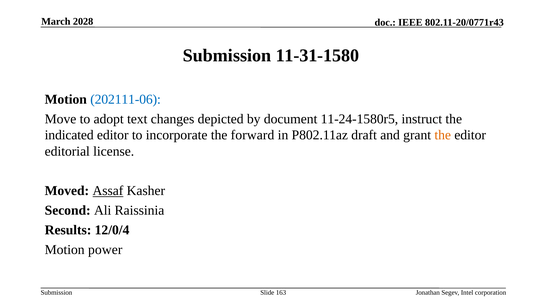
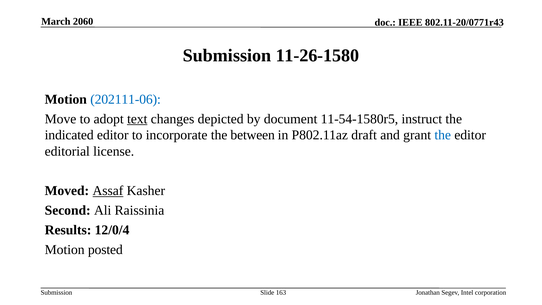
2028: 2028 -> 2060 (83, 22)
11-31-1580: 11-31-1580 -> 11-26-1580 (317, 55)
text underline: none -> present (137, 119)
11-24-1580r5: 11-24-1580r5 -> 11-54-1580r5 (359, 119)
forward: forward -> between (253, 135)
the colour: orange -> blue (443, 135)
power: power -> posted (105, 250)
